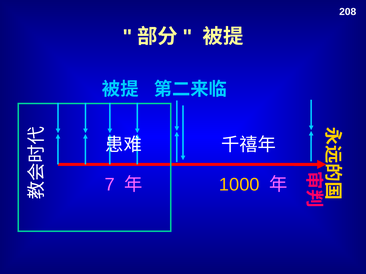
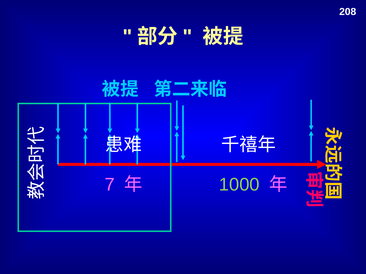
1000 colour: yellow -> light green (239, 185)
